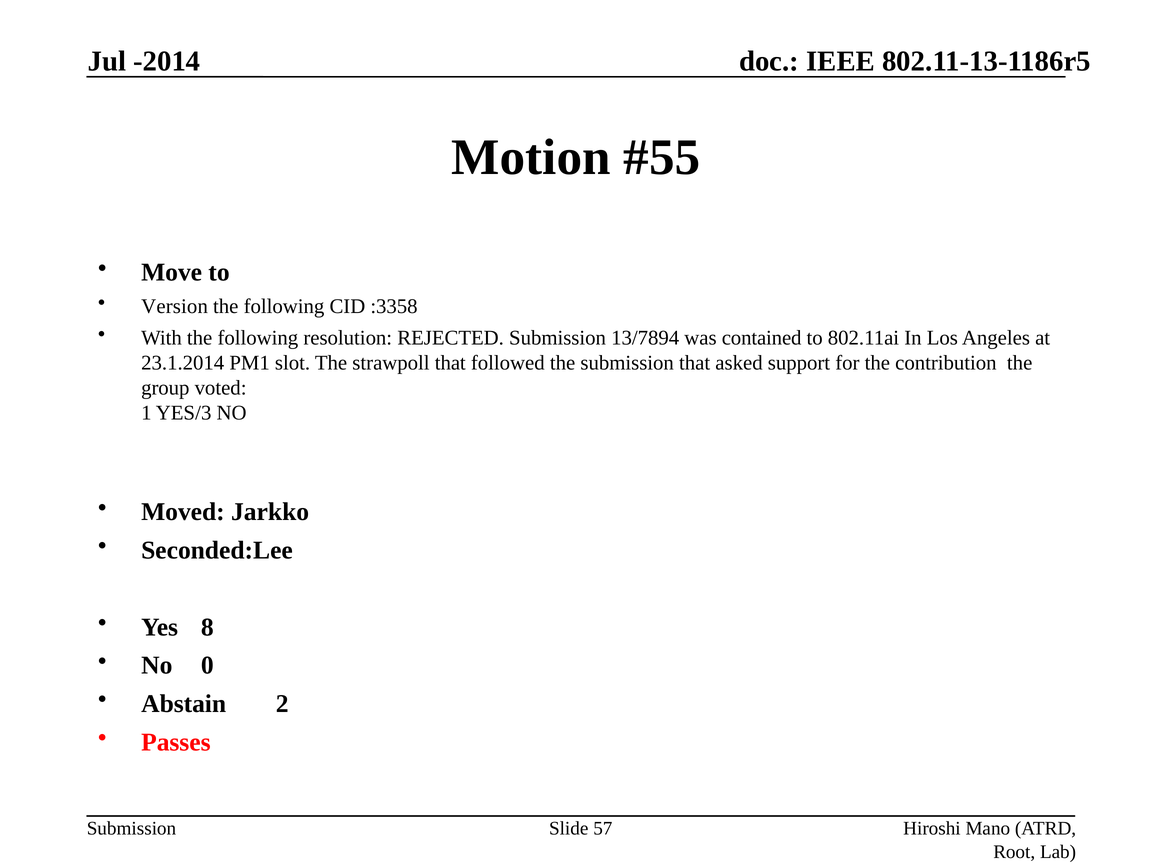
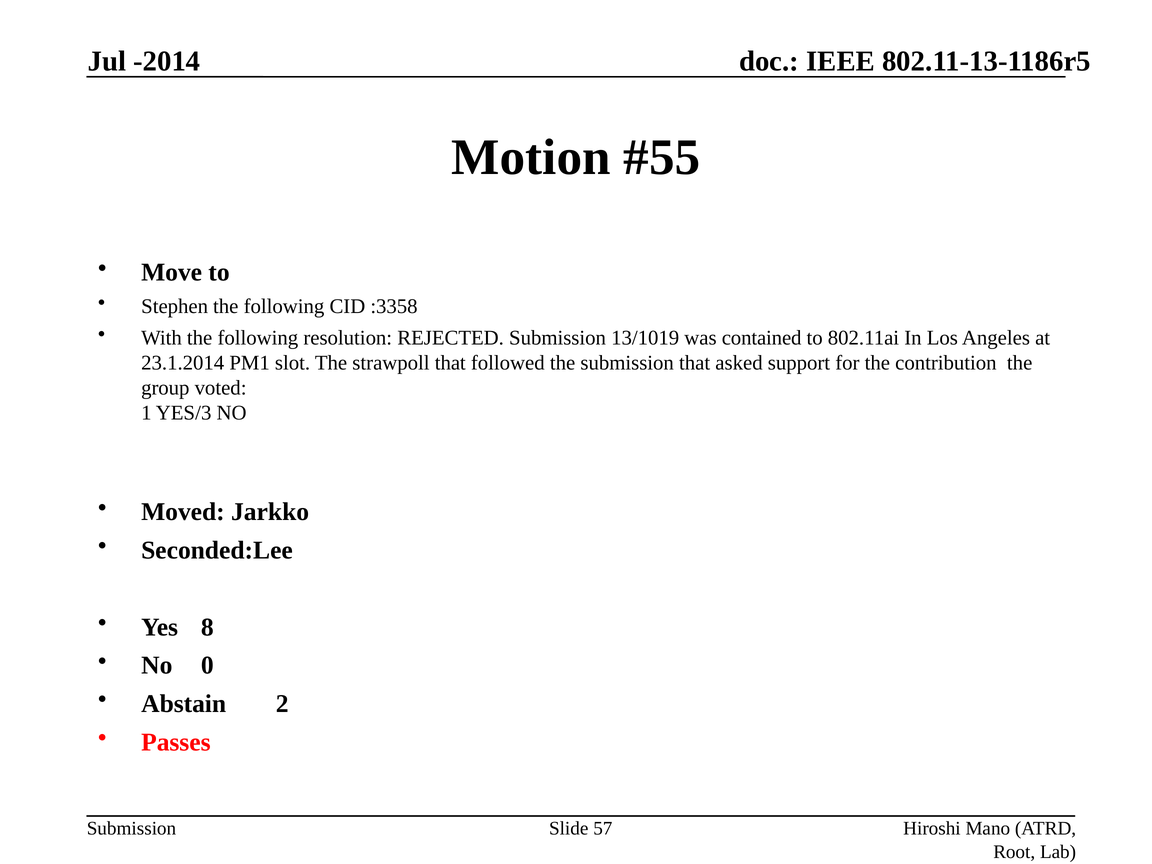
Version: Version -> Stephen (175, 306)
13/7894: 13/7894 -> 13/1019 (645, 338)
